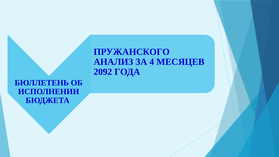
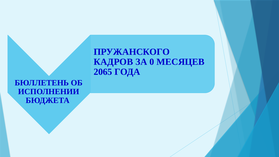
АНАЛИЗ: АНАЛИЗ -> КАДРОВ (113, 62)
4: 4 -> 0 (152, 62)
2092: 2092 -> 2065 (103, 72)
